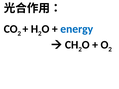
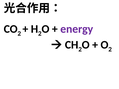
energy colour: blue -> purple (77, 29)
